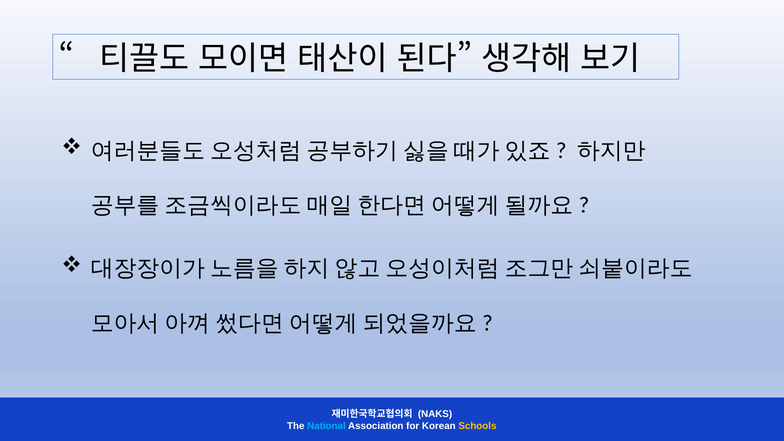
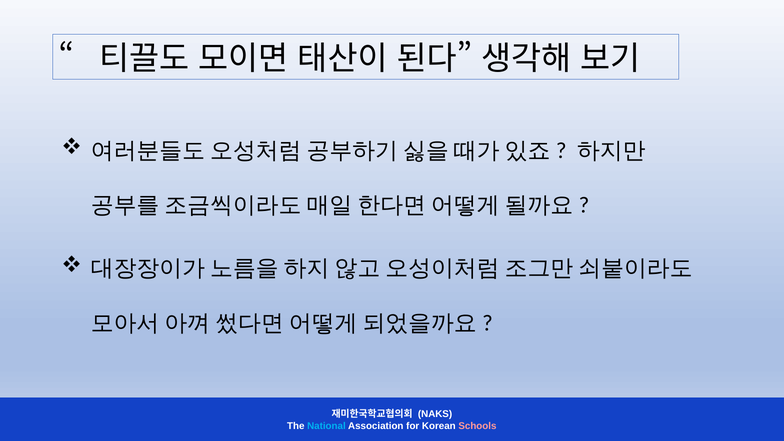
Schools colour: yellow -> pink (477, 426)
